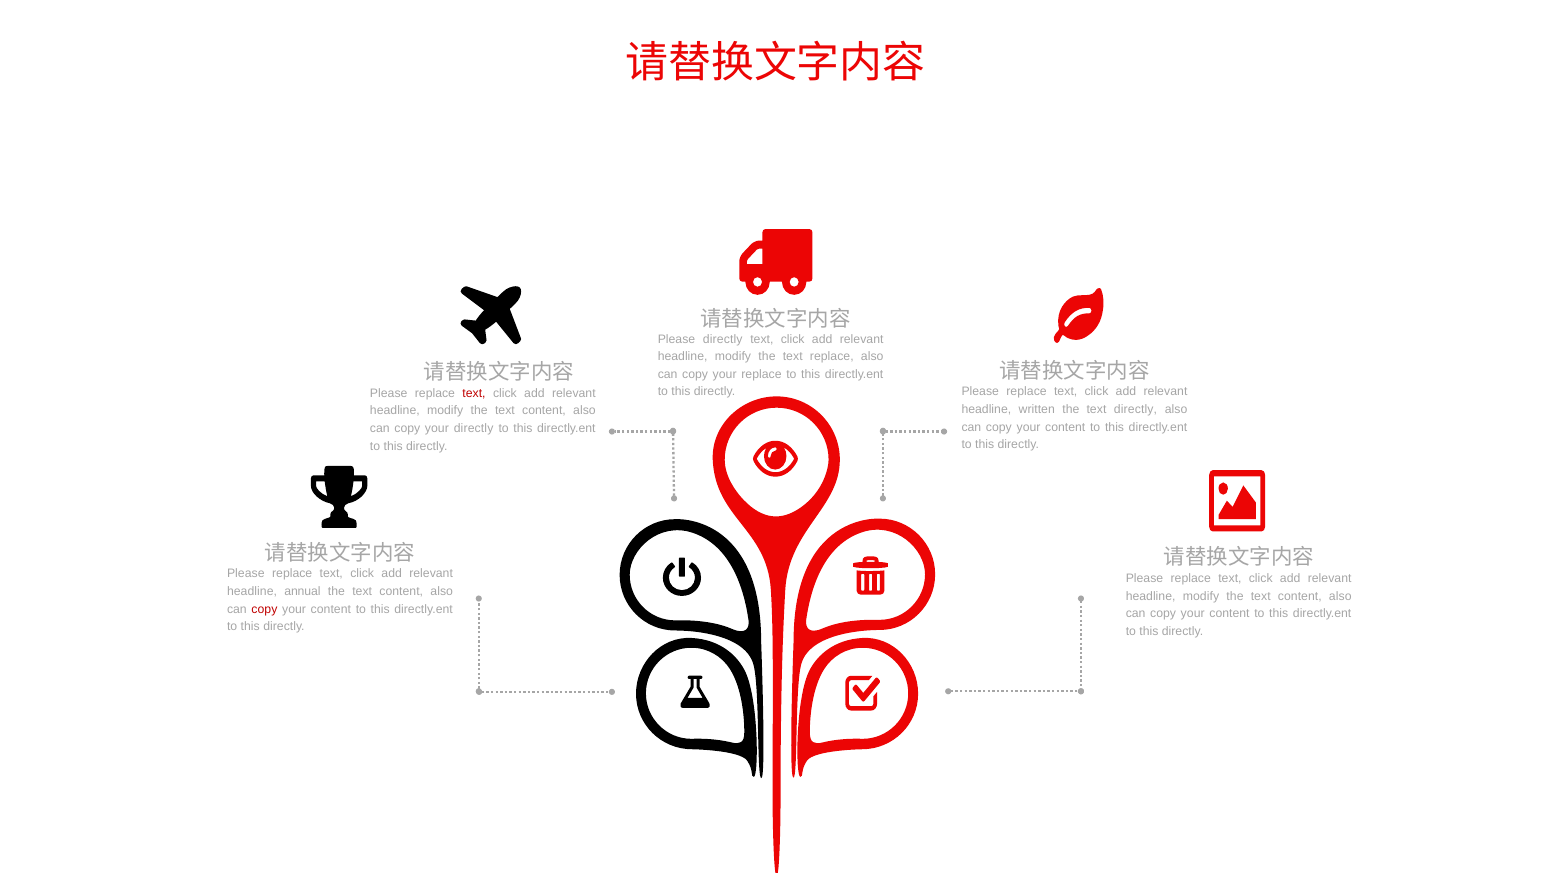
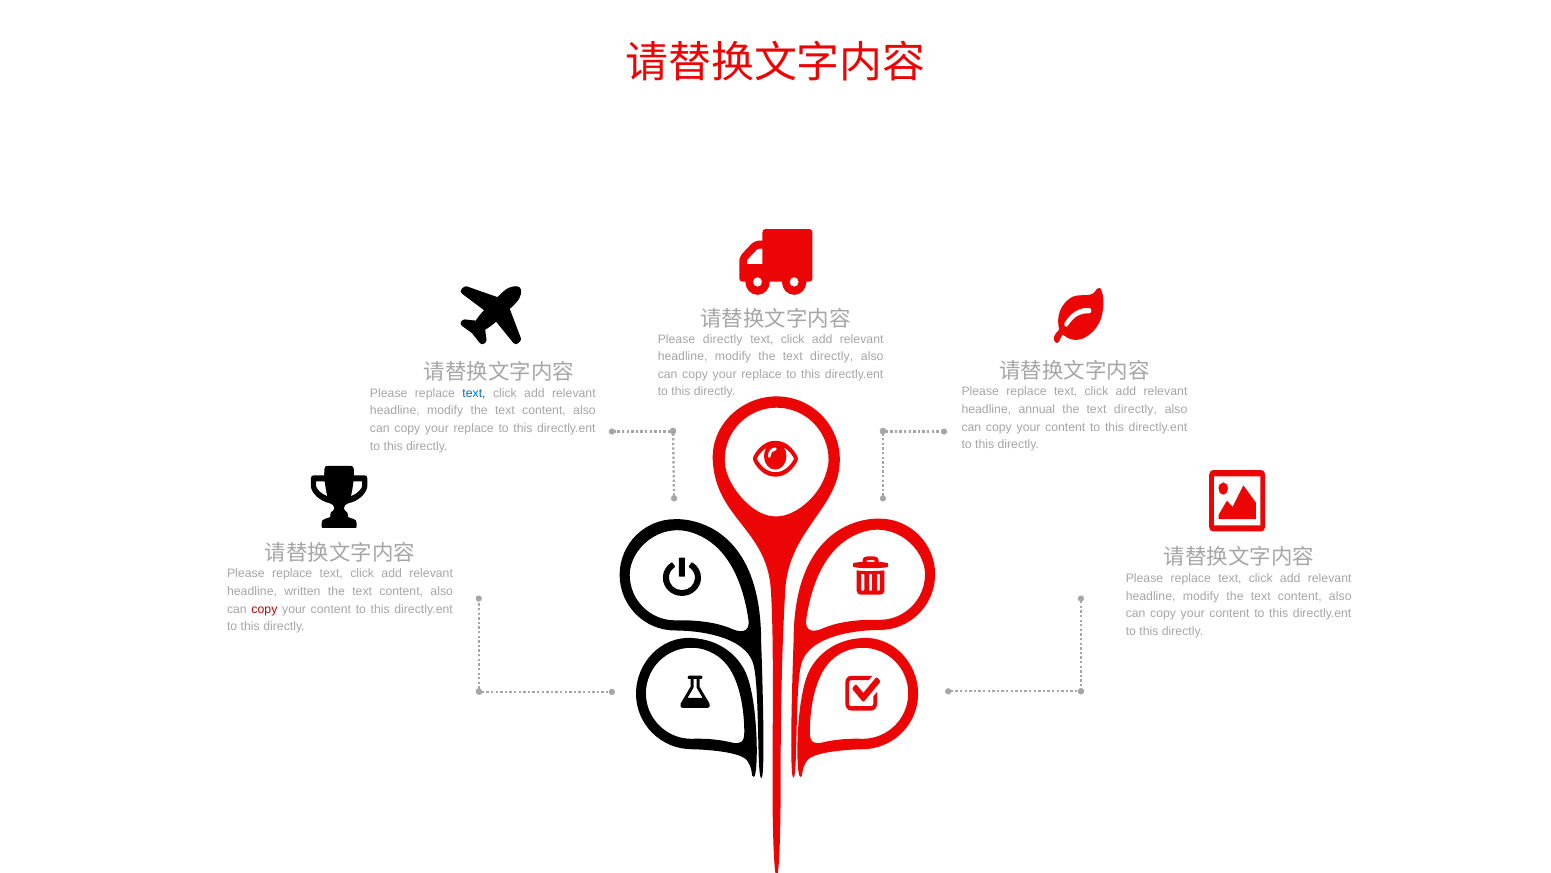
modify the text replace: replace -> directly (832, 356)
text colour: red -> blue (474, 393)
written: written -> annual (1037, 409)
directly: directly -> replace (474, 428)
annual: annual -> written (302, 591)
